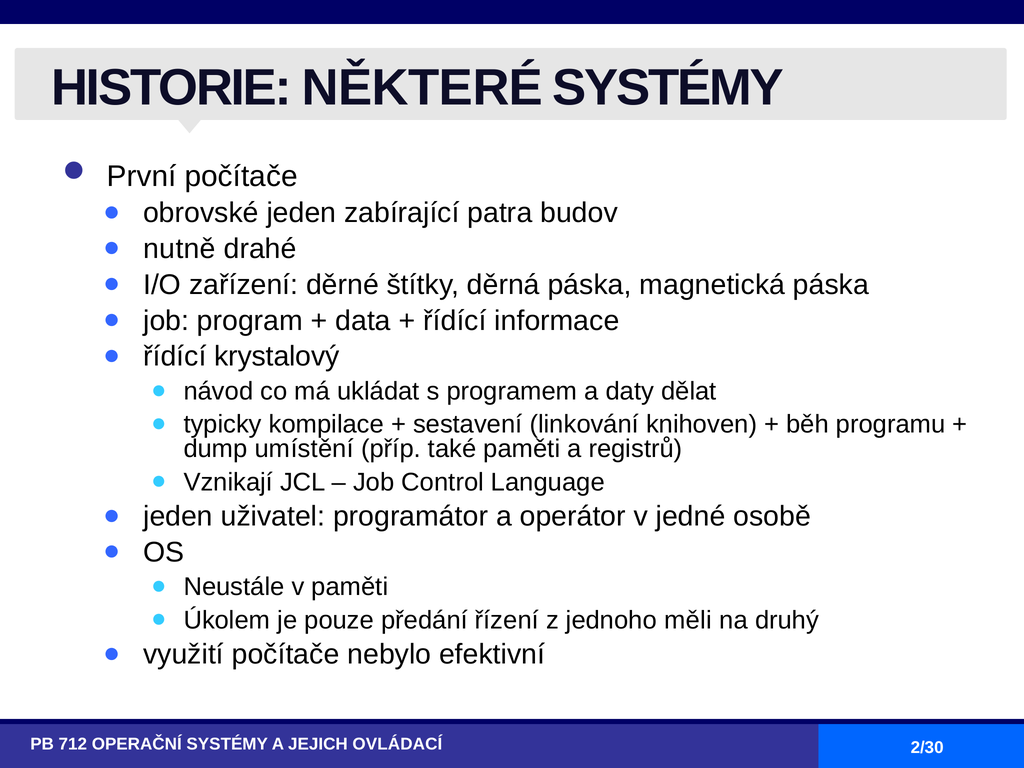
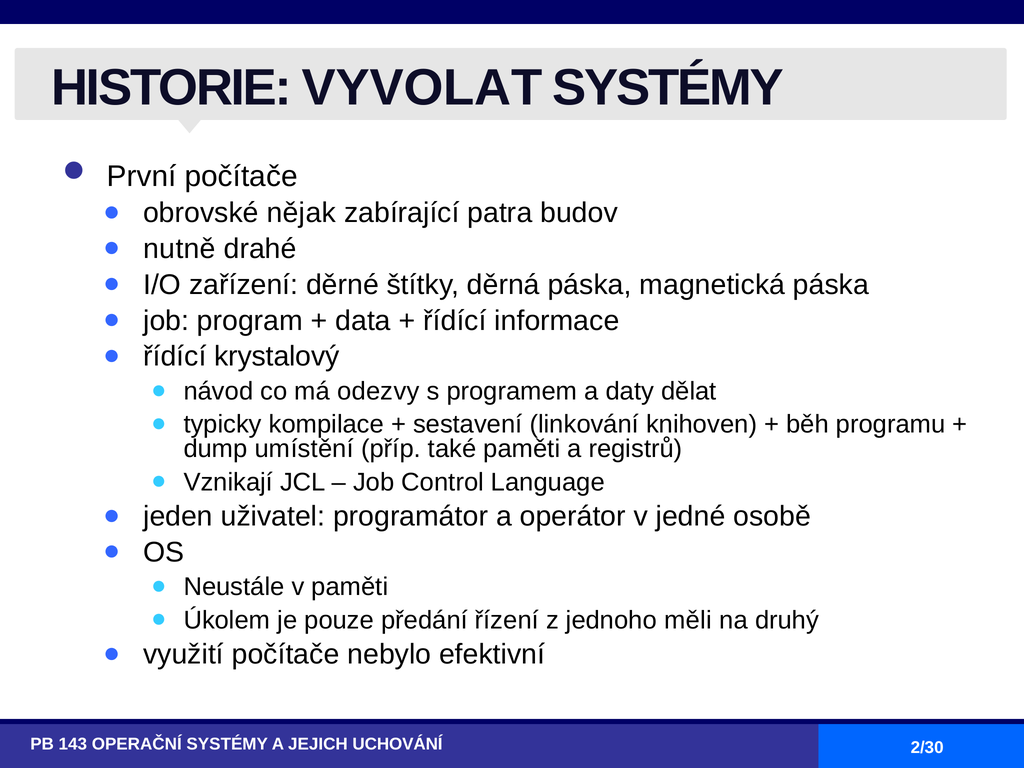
NĚKTERÉ: NĚKTERÉ -> VYVOLAT (422, 88)
obrovské jeden: jeden -> nějak (301, 213)
ukládat: ukládat -> odezvy (378, 391)
712: 712 -> 143 (73, 744)
OVLÁDACÍ: OVLÁDACÍ -> UCHOVÁNÍ (398, 744)
